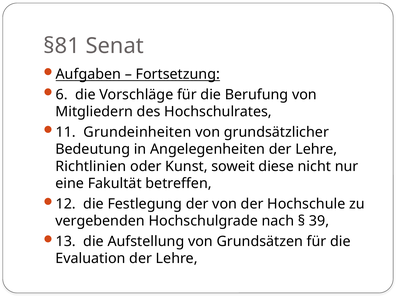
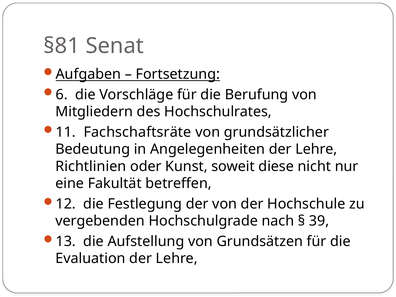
Grundeinheiten: Grundeinheiten -> Fachschaftsräte (137, 132)
